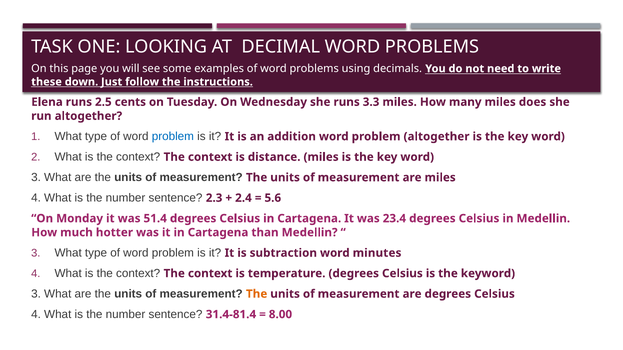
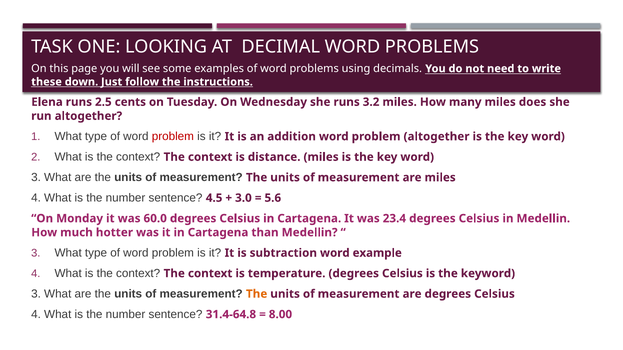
3.3: 3.3 -> 3.2 (371, 102)
problem colour: blue -> red (173, 137)
2.3: 2.3 -> 4.5 (214, 198)
2.4: 2.4 -> 3.0 (243, 198)
51.4: 51.4 -> 60.0 (155, 219)
minutes: minutes -> example (377, 253)
31.4-81.4: 31.4-81.4 -> 31.4-64.8 (231, 315)
